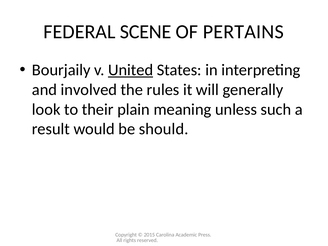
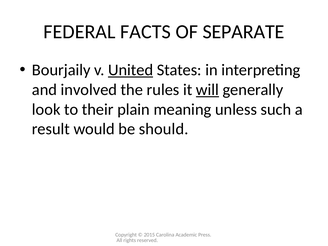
SCENE: SCENE -> FACTS (145, 32)
PERTAINS: PERTAINS -> SEPARATE (243, 32)
will underline: none -> present (207, 90)
